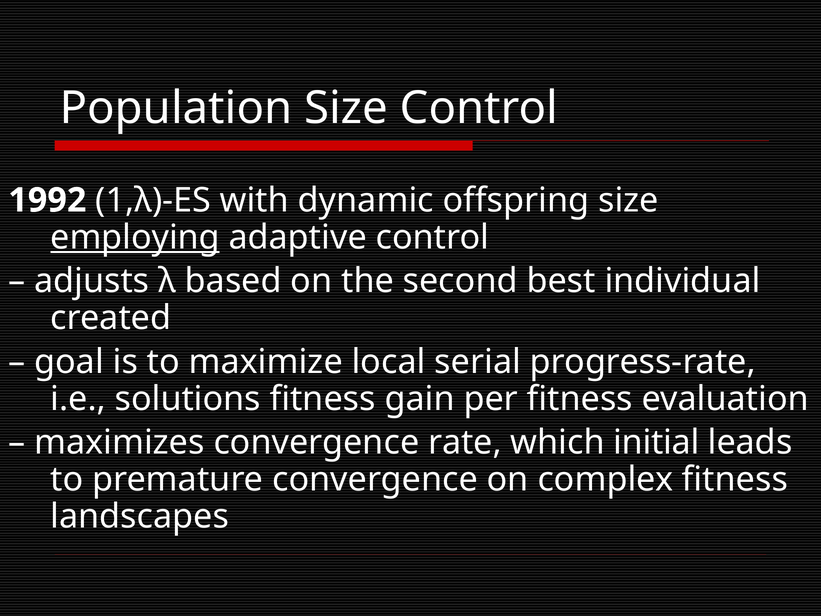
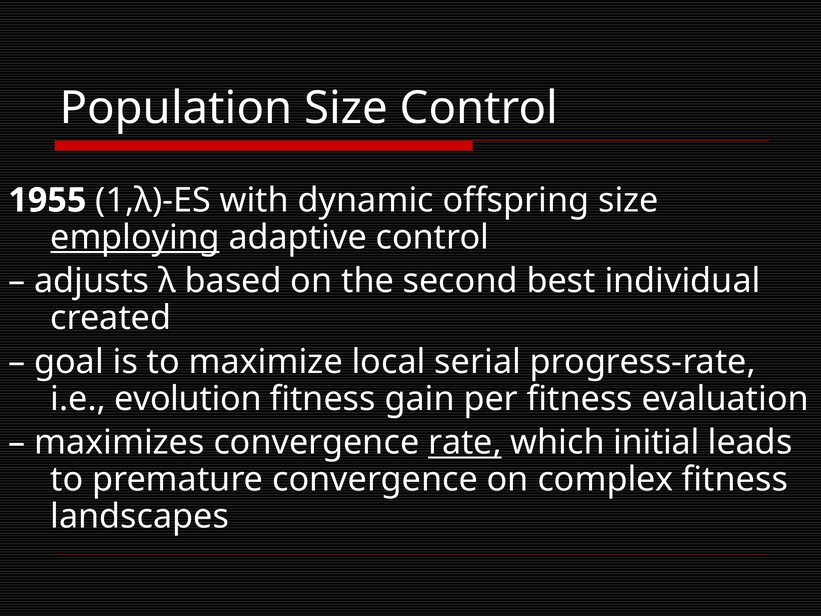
1992: 1992 -> 1955 (47, 200)
solutions: solutions -> evolution (188, 399)
rate underline: none -> present (465, 442)
